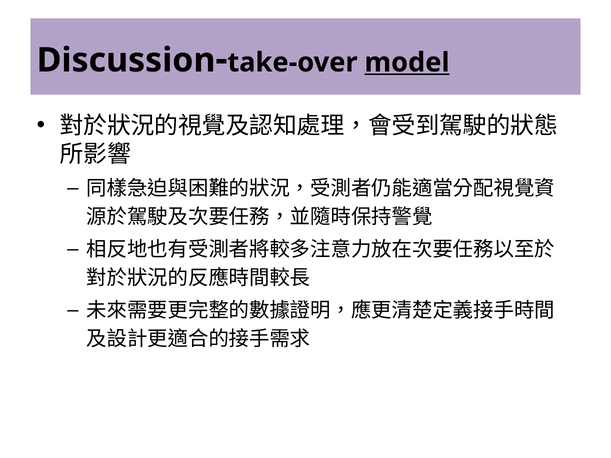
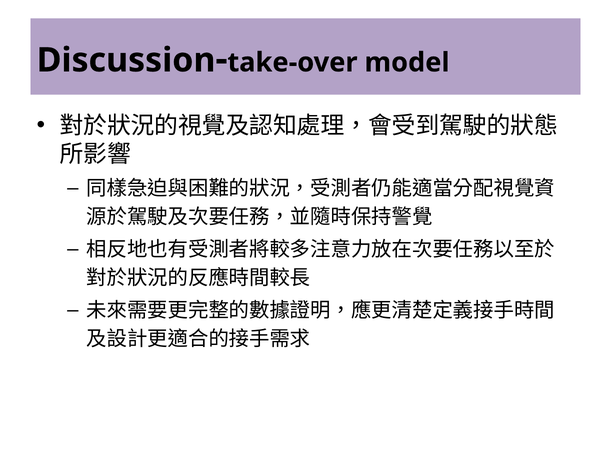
model underline: present -> none (407, 63)
